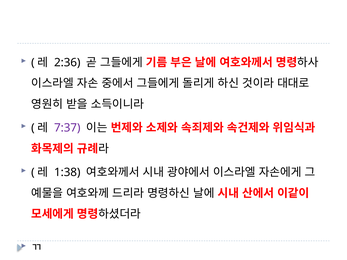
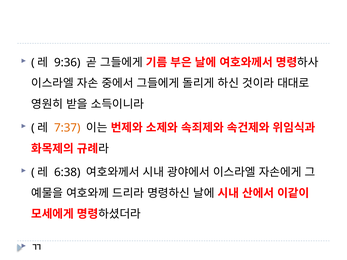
2:36: 2:36 -> 9:36 (67, 63)
7:37 colour: purple -> orange (67, 128)
1:38: 1:38 -> 6:38 (67, 173)
